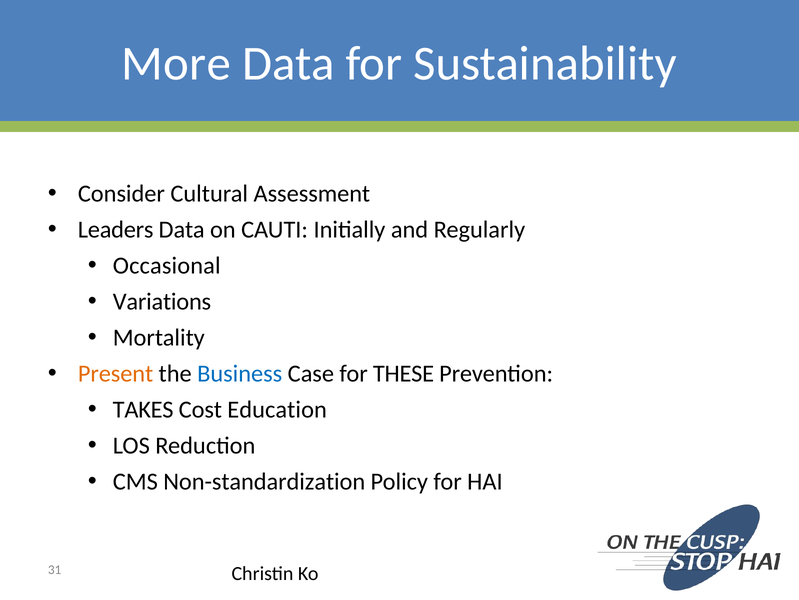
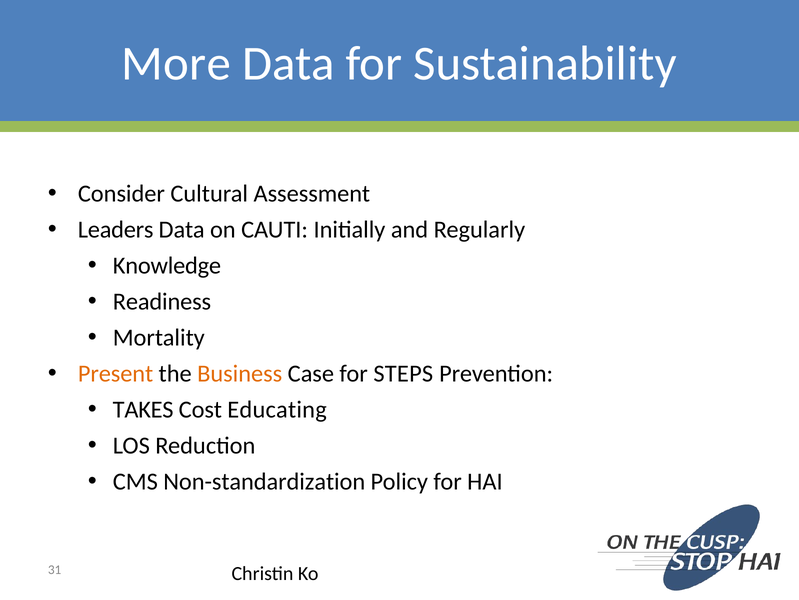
Occasional: Occasional -> Knowledge (167, 265)
Variations: Variations -> Readiness (162, 301)
Business colour: blue -> orange (240, 373)
THESE: THESE -> STEPS (403, 373)
Education: Education -> Educating (277, 409)
